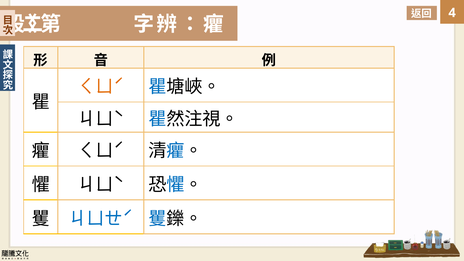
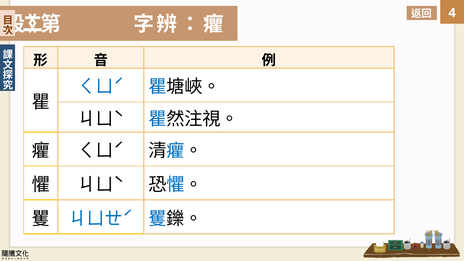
ㄑㄩˊ colour: orange -> blue (101, 87)
